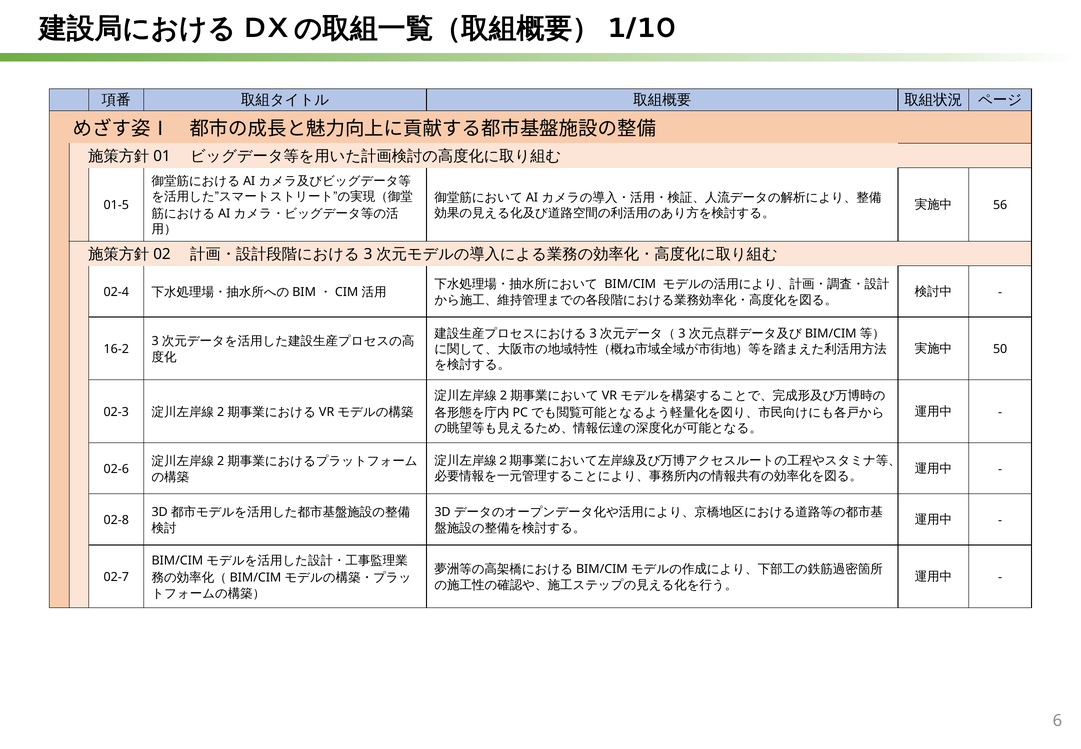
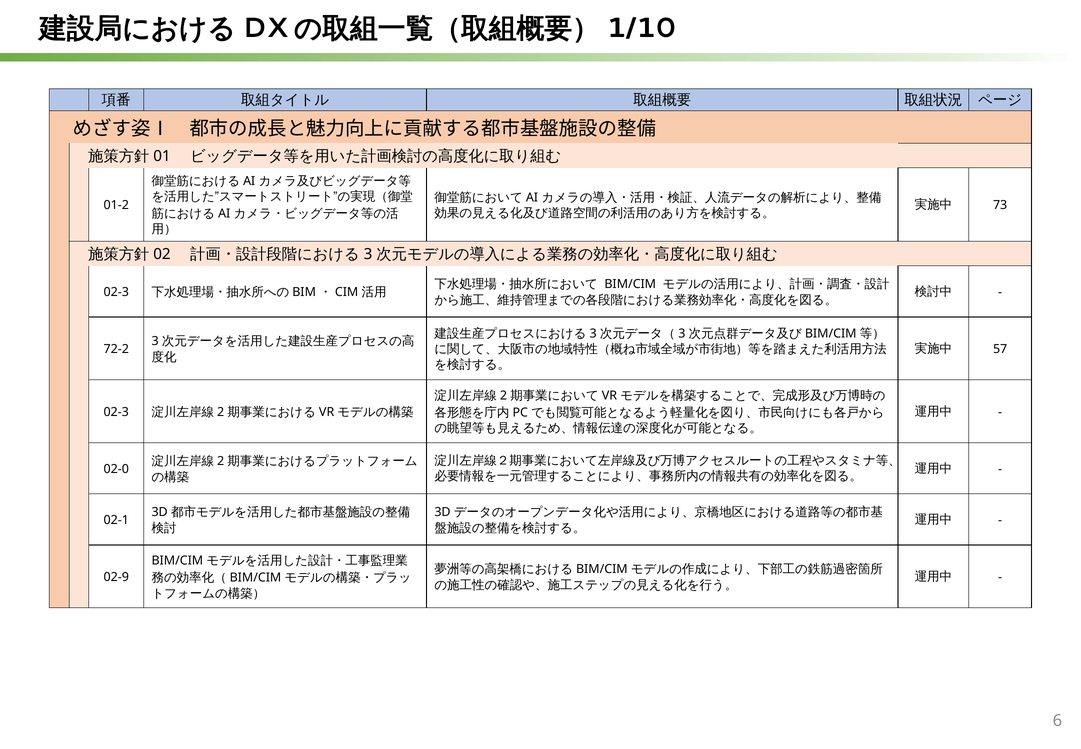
56: 56 -> 73 (1000, 205)
01-5: 01-5 -> 01-2 (116, 205)
02-4: 02-4 -> 02-3 (116, 292)
50: 50 -> 57 (1000, 349)
16-2: 16-2 -> 72-2 (116, 349)
02-6: 02-6 -> 02-0 (116, 469)
02-8: 02-8 -> 02-1 (116, 520)
02-7: 02-7 -> 02-9 (116, 577)
